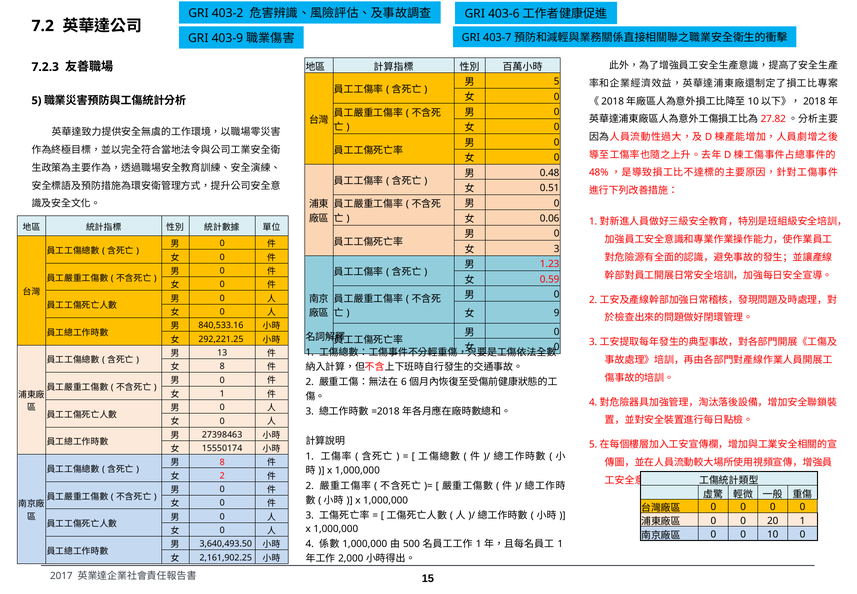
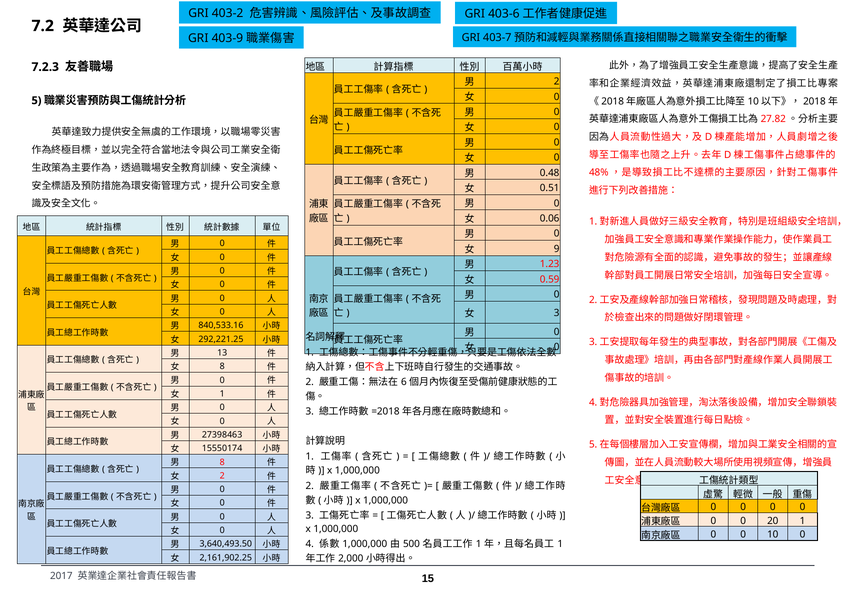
5: 5 -> 2 (557, 81)
3: 3 -> 9 (557, 249)
9: 9 -> 3 (557, 313)
